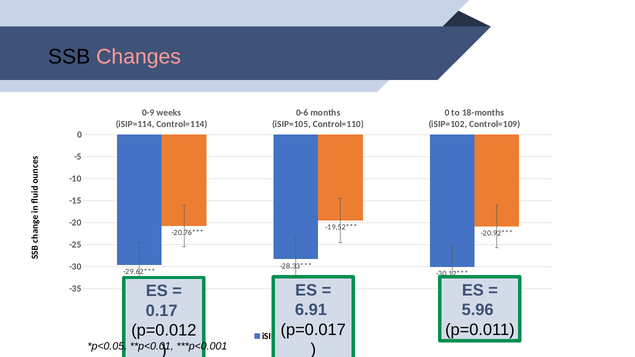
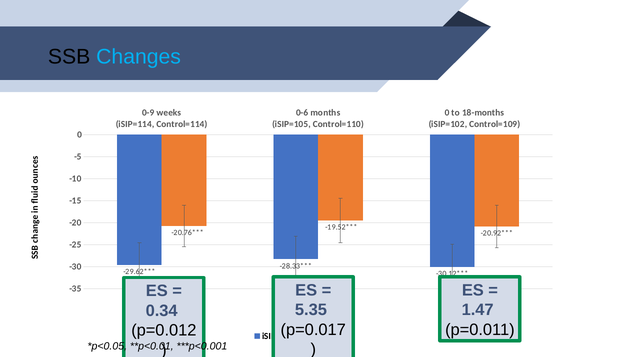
Changes colour: pink -> light blue (139, 57)
6.91: 6.91 -> 5.35 (311, 310)
5.96: 5.96 -> 1.47 (478, 310)
0.17: 0.17 -> 0.34 (162, 311)
